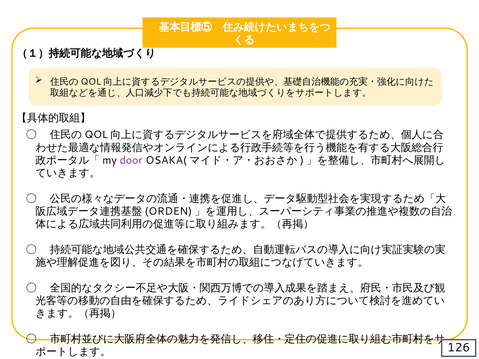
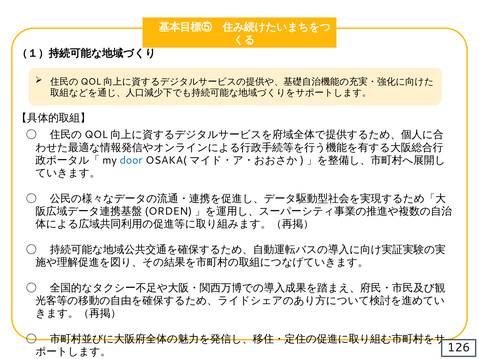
door colour: purple -> blue (131, 160)
